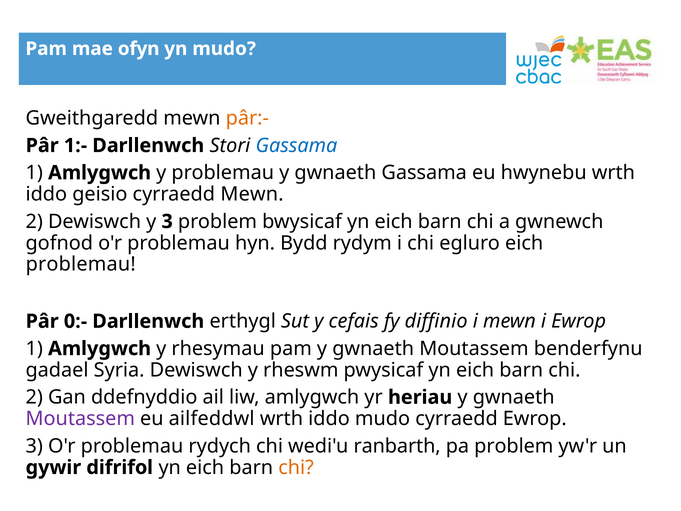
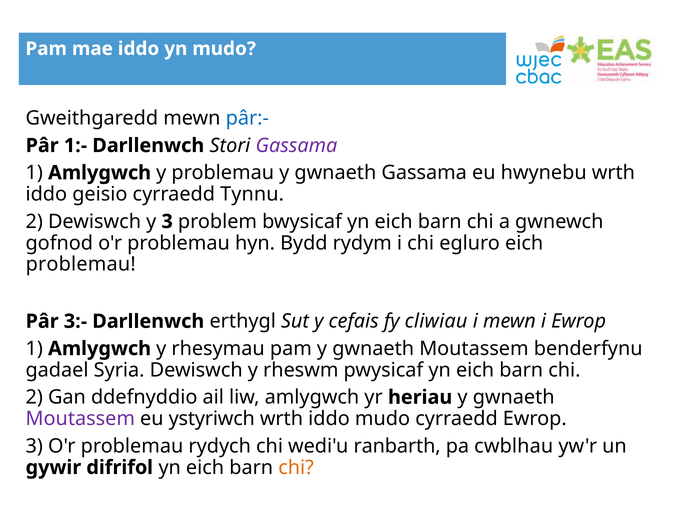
mae ofyn: ofyn -> iddo (139, 49)
pâr:- colour: orange -> blue (247, 118)
Gassama colour: blue -> purple (296, 145)
cyrraedd Mewn: Mewn -> Tynnu (252, 194)
0:-: 0:- -> 3:- (75, 321)
diffinio: diffinio -> cliwiau (436, 321)
ailfeddwl: ailfeddwl -> ystyriwch (212, 419)
pa problem: problem -> cwblhau (514, 446)
